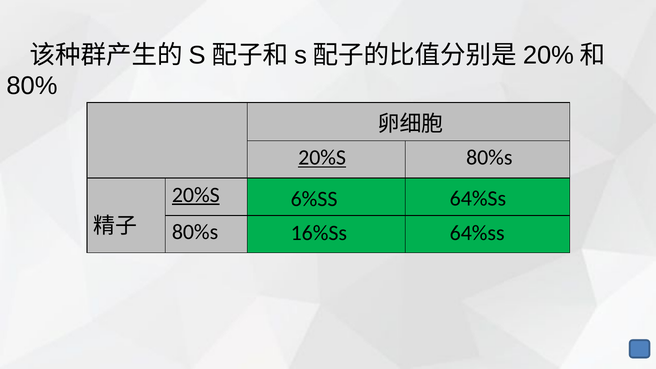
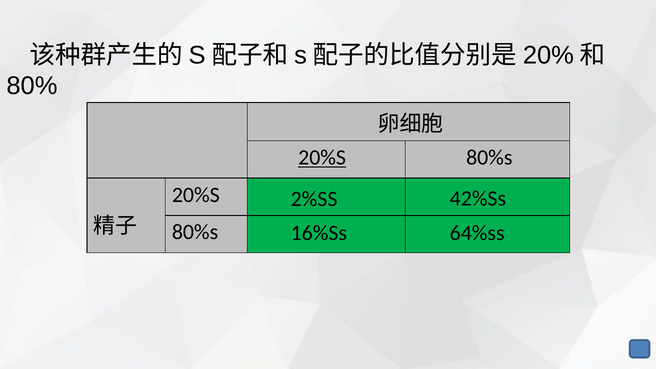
20%S underline: present -> none (196, 195)
64%Ss: 64%Ss -> 42%Ss (478, 198)
6%SS: 6%SS -> 2%SS (314, 199)
